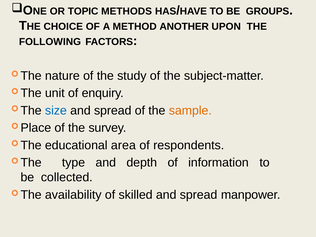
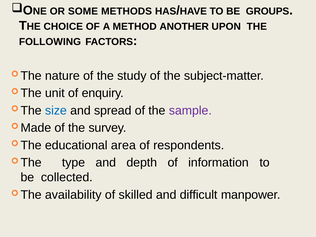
TOPIC: TOPIC -> SOME (83, 11)
sample colour: orange -> purple (190, 110)
Place: Place -> Made (36, 128)
skilled and spread: spread -> difficult (199, 195)
